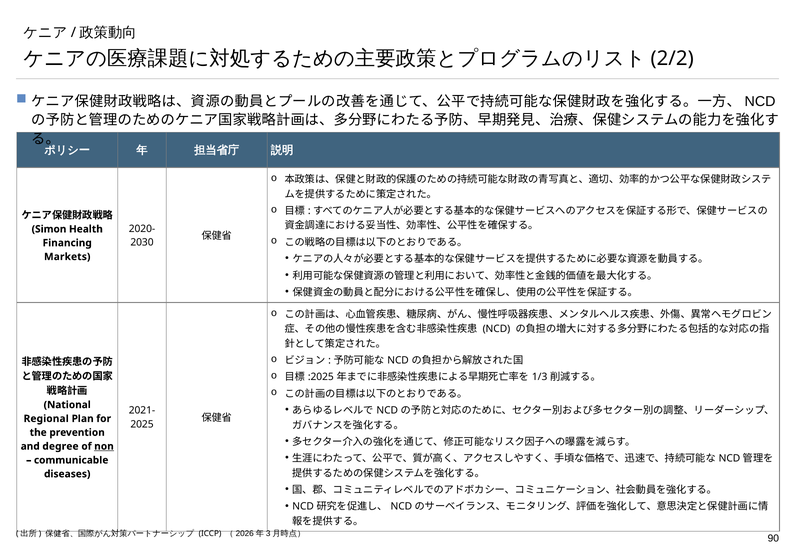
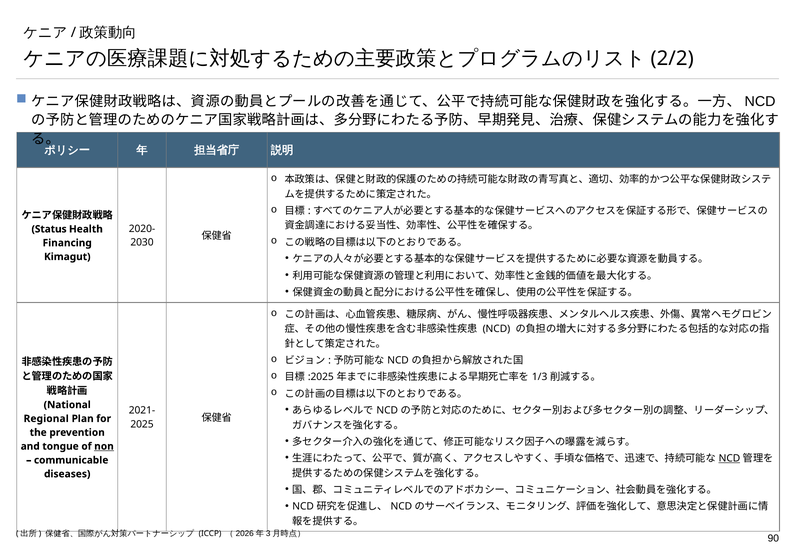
Simon: Simon -> Status (49, 229)
Markets: Markets -> Kimagut (67, 257)
degree: degree -> tongue (61, 447)
NCD underline: none -> present (729, 459)
